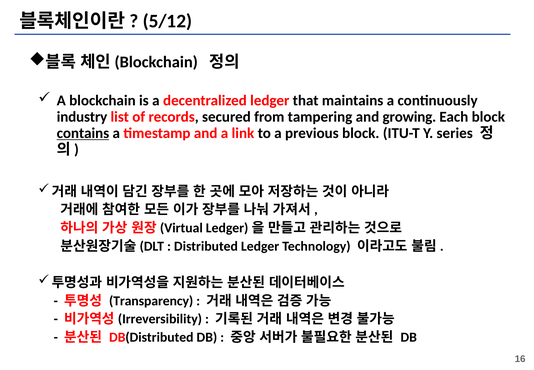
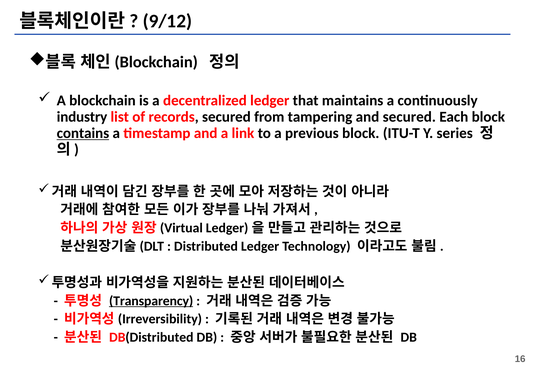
5/12: 5/12 -> 9/12 (167, 21)
and growing: growing -> secured (409, 117)
Transparency underline: none -> present (151, 301)
